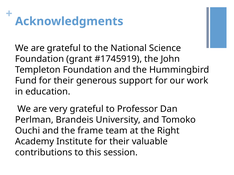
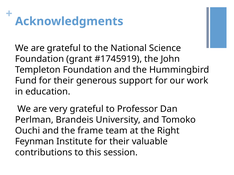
Academy: Academy -> Feynman (35, 142)
